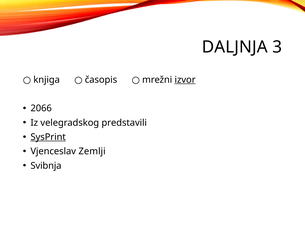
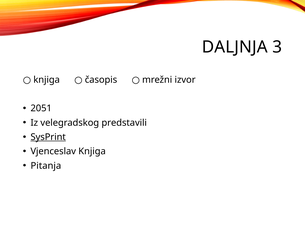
izvor underline: present -> none (185, 80)
2066: 2066 -> 2051 (41, 108)
Vjenceslav Zemlji: Zemlji -> Knjiga (92, 151)
Svibnja: Svibnja -> Pitanja (46, 165)
